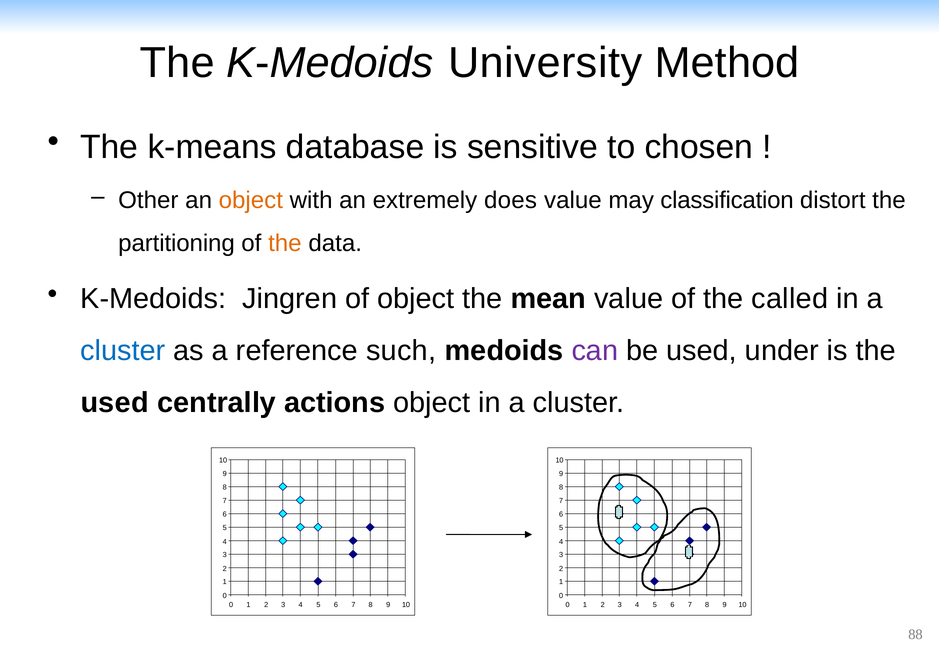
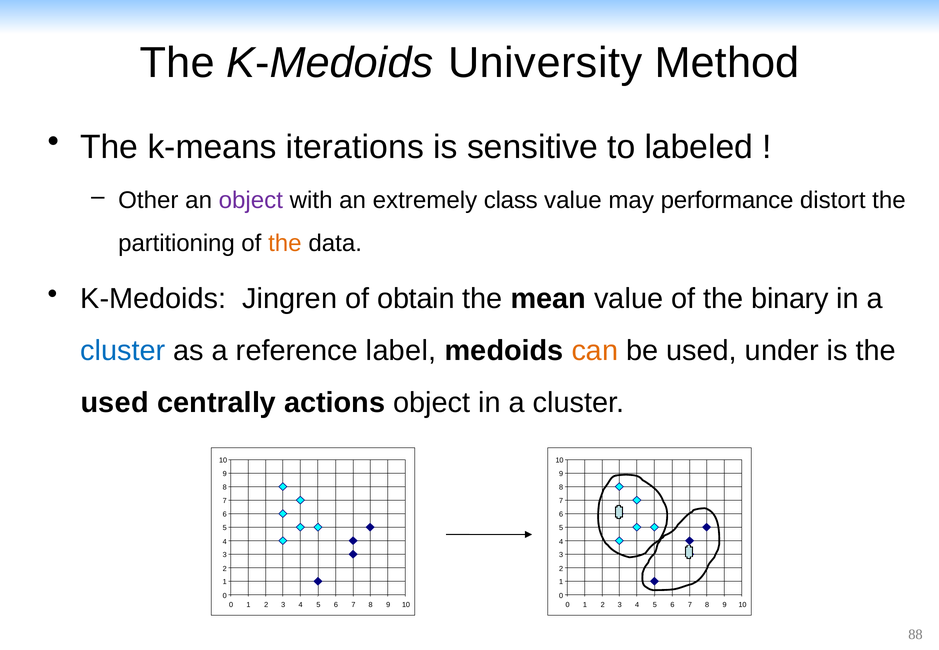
database: database -> iterations (355, 147)
chosen: chosen -> labeled (699, 147)
object colour: orange -> purple (251, 200)
does: does -> class (511, 200)
classification: classification -> performance (727, 200)
of object: object -> obtain (416, 299)
called: called -> binary (790, 299)
such: such -> label (401, 351)
can colour: purple -> orange (595, 351)
